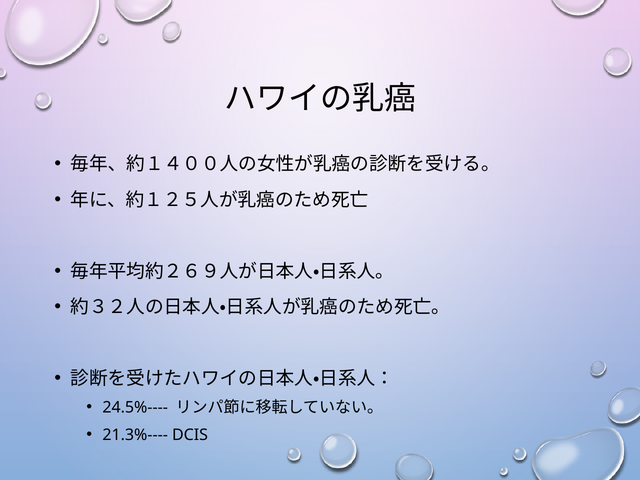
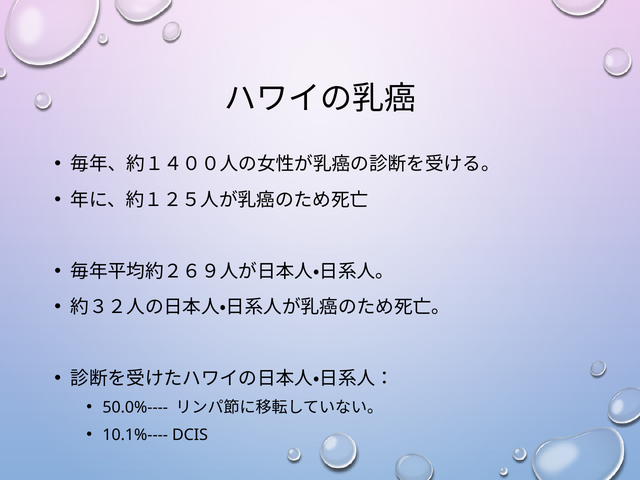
24.5%----: 24.5%---- -> 50.0%---- (135, 408)
21.3%----: 21.3%---- -> 10.1%---- (135, 435)
